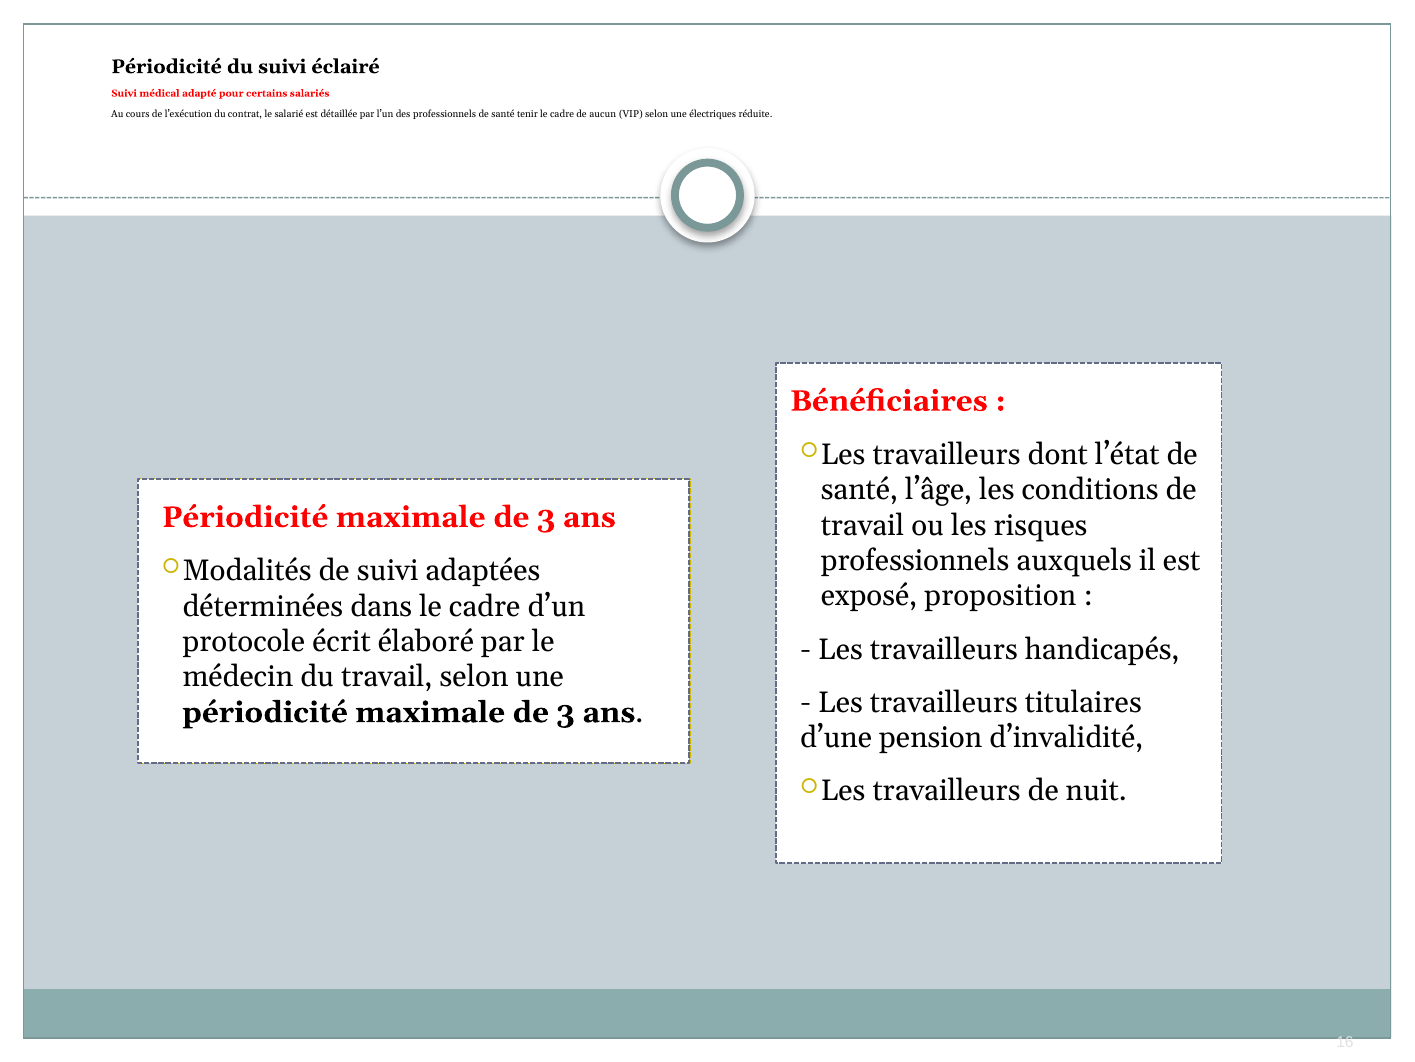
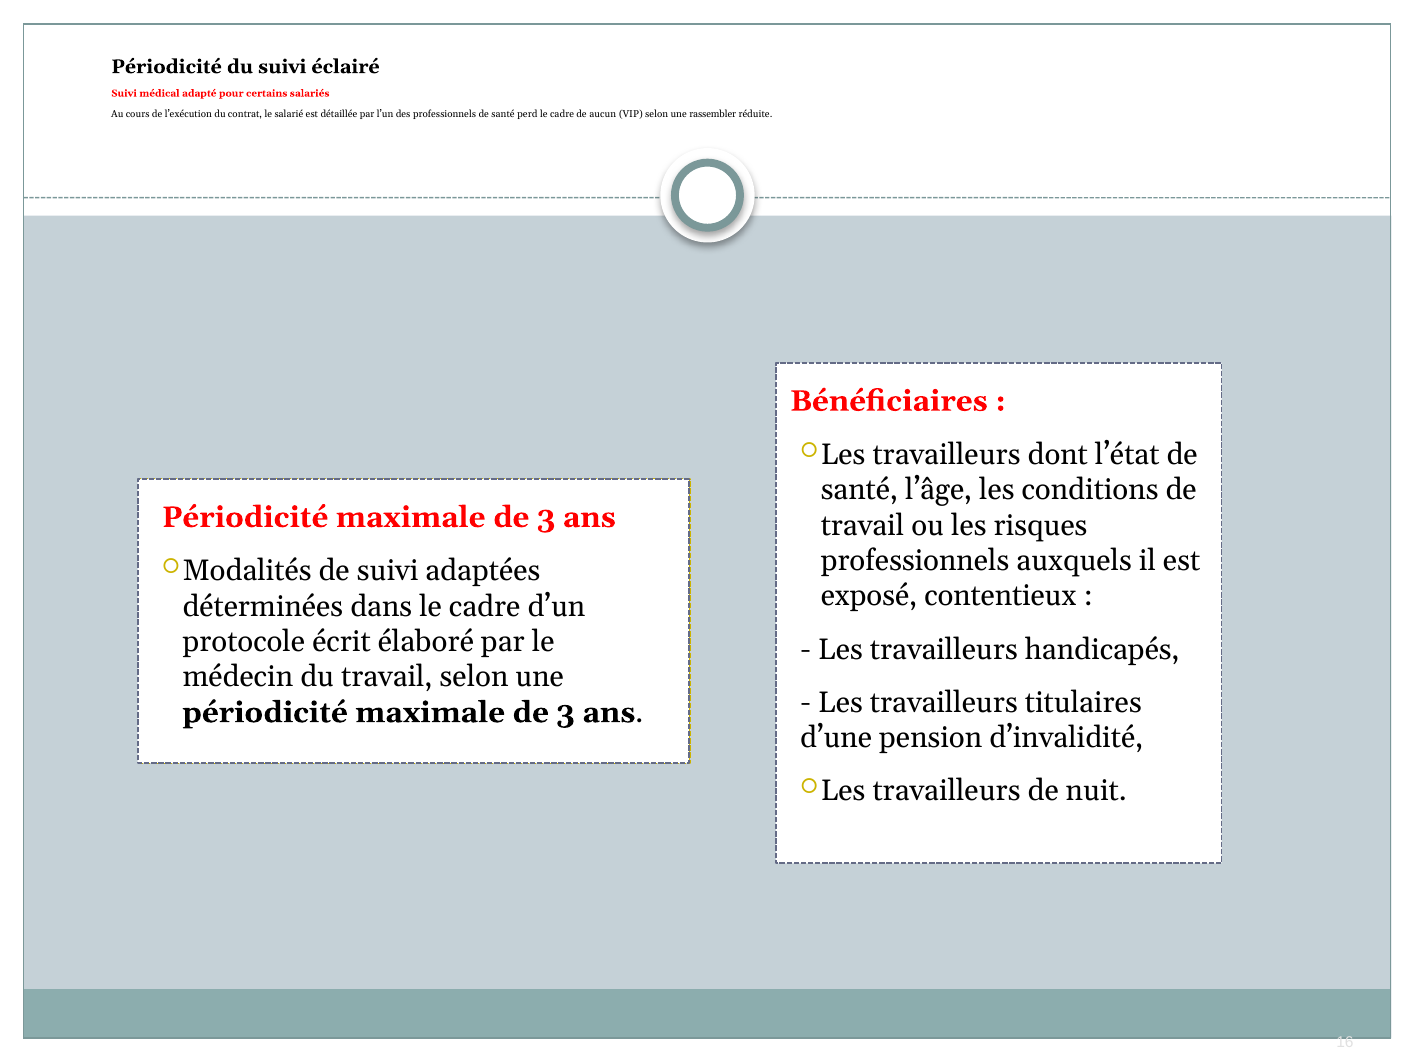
tenir: tenir -> perd (527, 114)
électriques: électriques -> rassembler (713, 114)
proposition: proposition -> contentieux (1000, 596)
